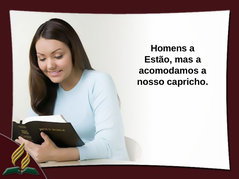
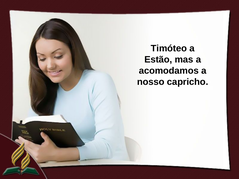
Homens: Homens -> Timóteo (169, 48)
